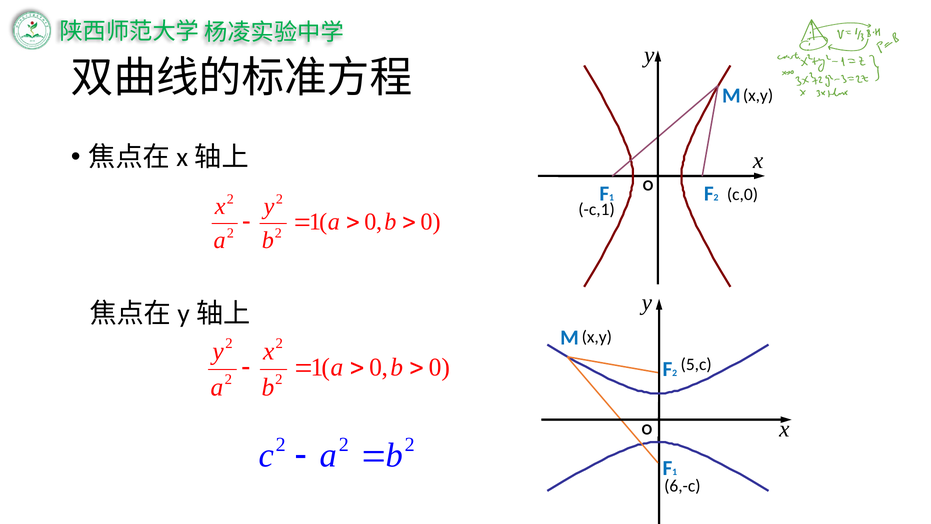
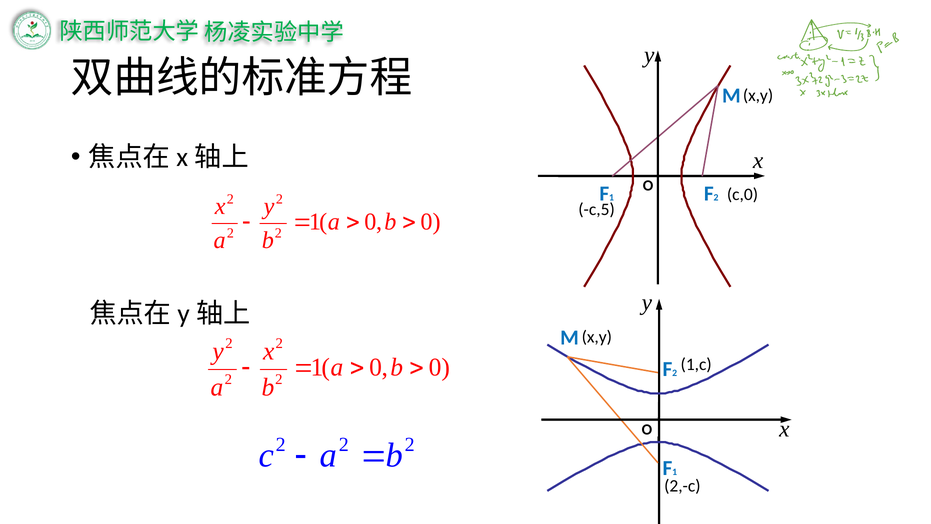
c,1: c,1 -> c,5 (597, 209)
5,c: 5,c -> 1,c (696, 364)
6,-c: 6,-c -> 2,-c (682, 485)
